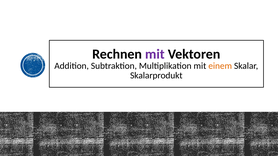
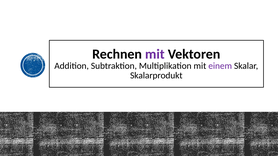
einem colour: orange -> purple (220, 66)
